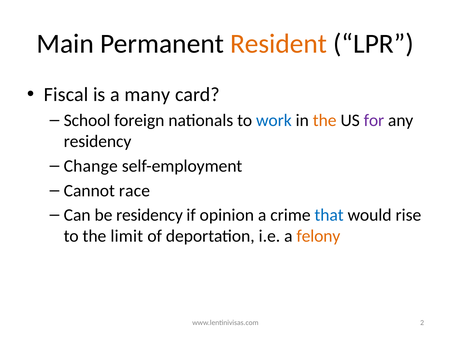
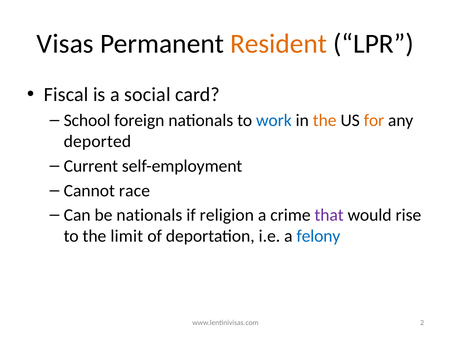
Main: Main -> Visas (65, 44)
many: many -> social (147, 95)
for colour: purple -> orange (374, 121)
residency: residency -> deported (97, 142)
Change: Change -> Current (91, 166)
be residency: residency -> nationals (149, 215)
opinion: opinion -> religion (227, 215)
that colour: blue -> purple (329, 215)
felony colour: orange -> blue (318, 236)
